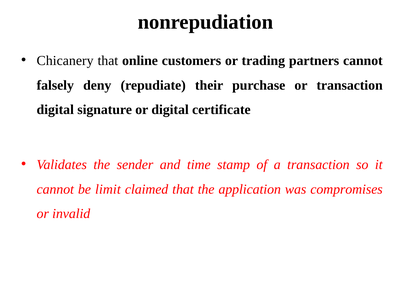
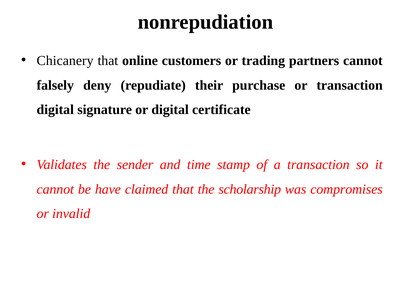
limit: limit -> have (108, 189)
application: application -> scholarship (250, 189)
